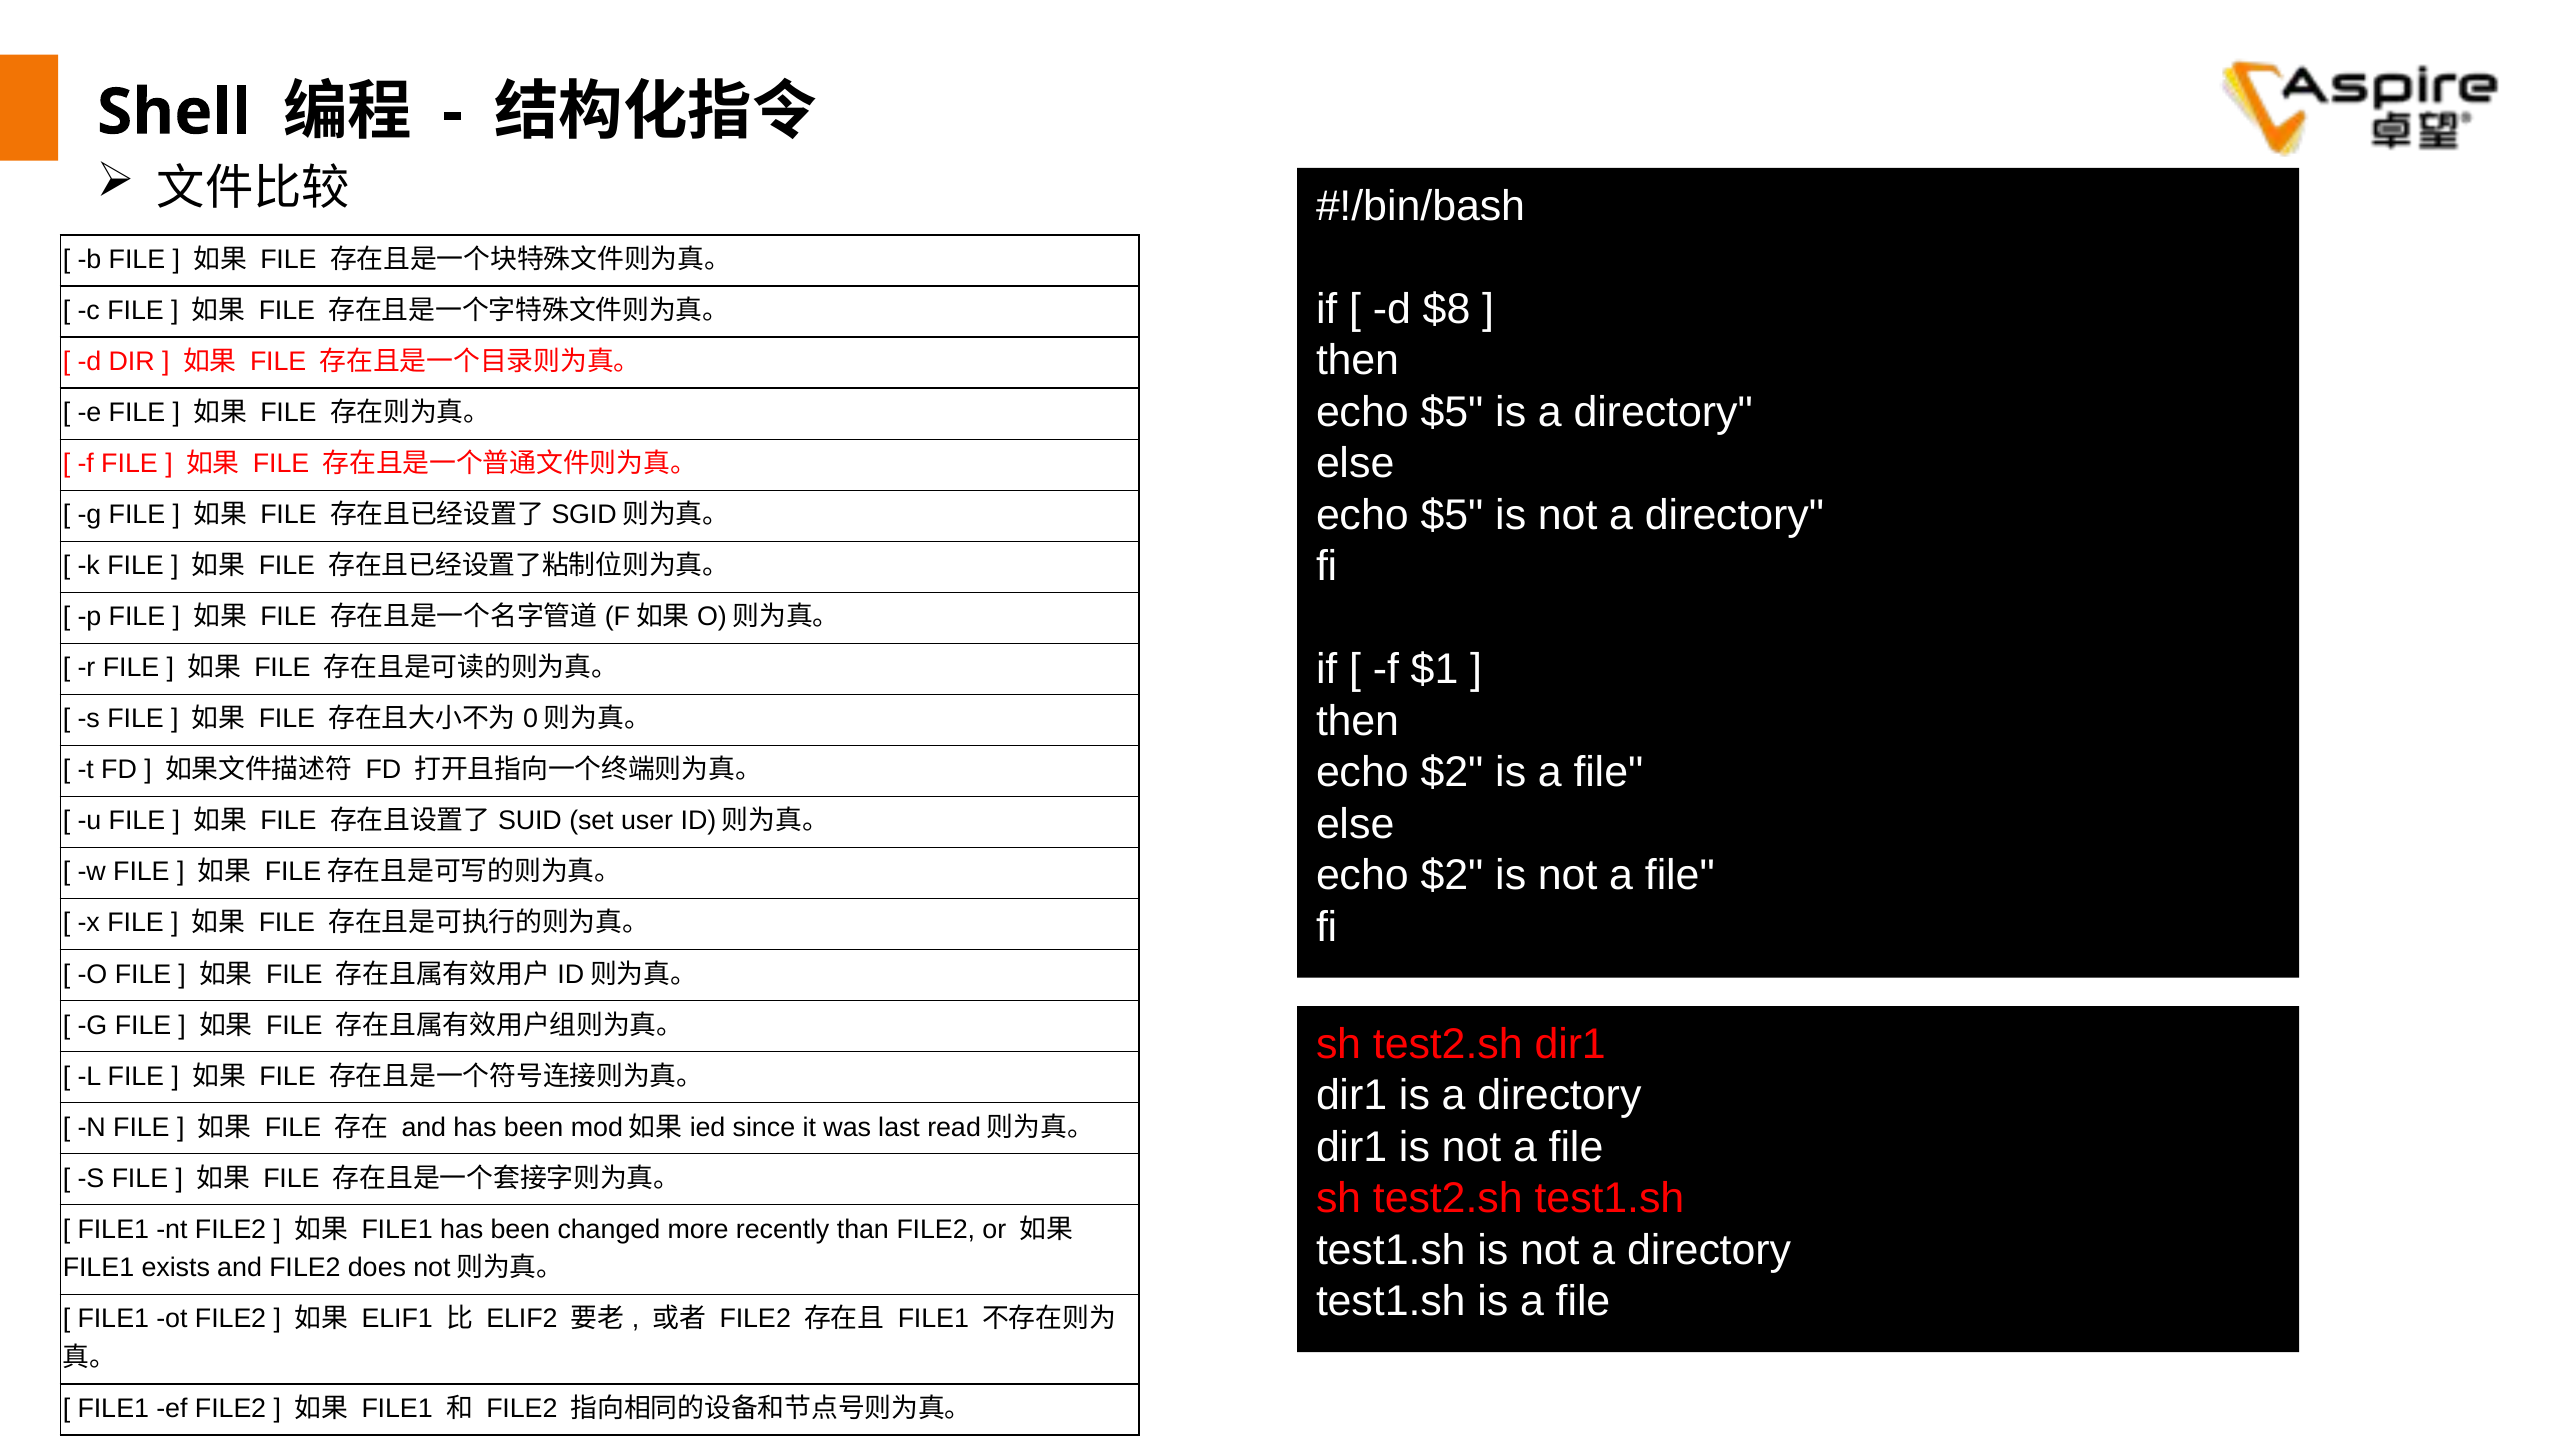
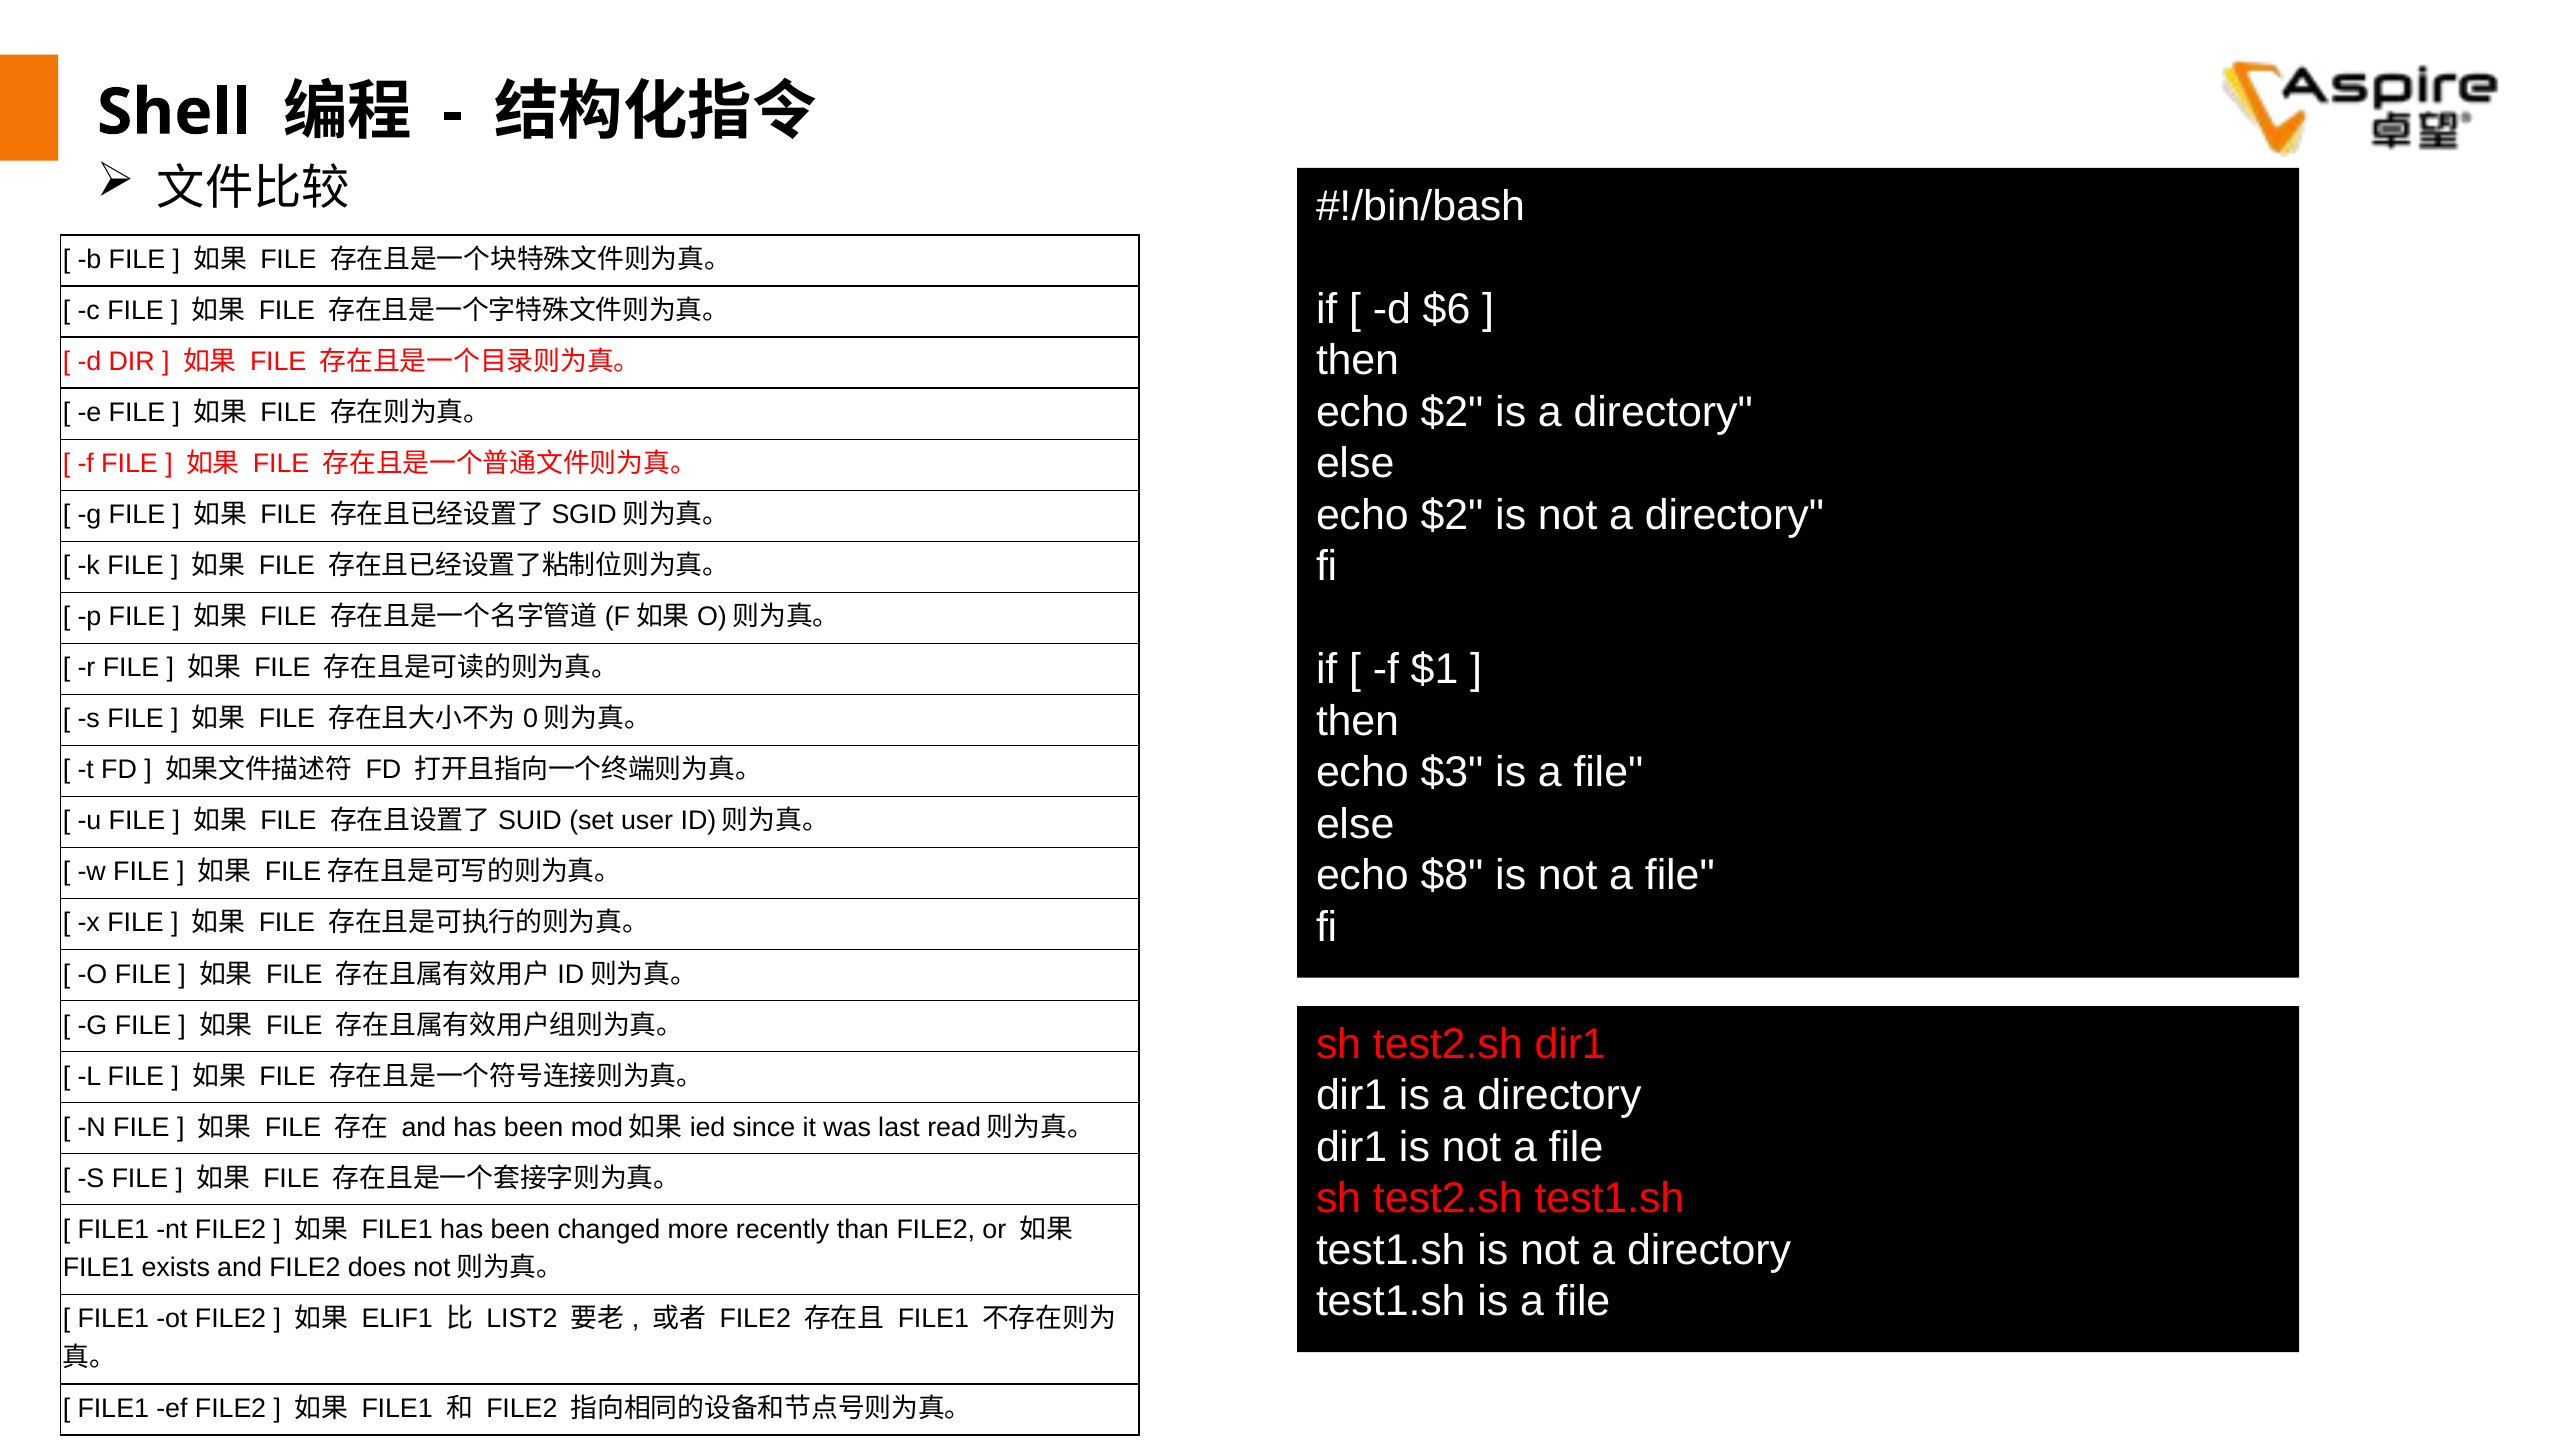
$8: $8 -> $6 (1447, 309)
$5: $5 -> $2 (1452, 412)
$5: $5 -> $2 (1452, 515)
$2: $2 -> $3 (1452, 773)
$2: $2 -> $8 (1452, 876)
ELIF2: ELIF2 -> LIST2 (522, 1319)
